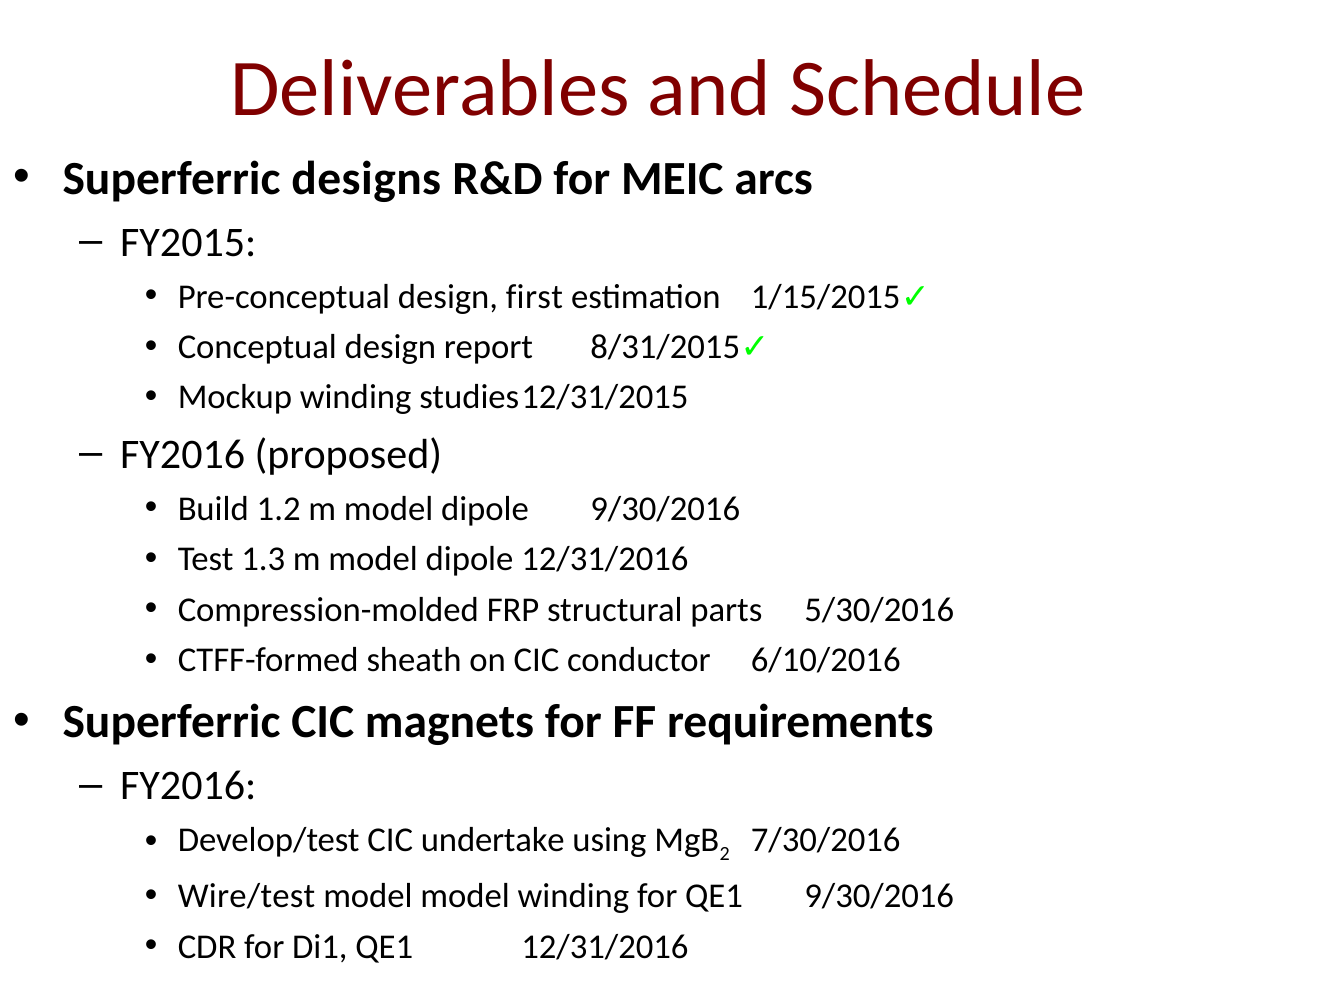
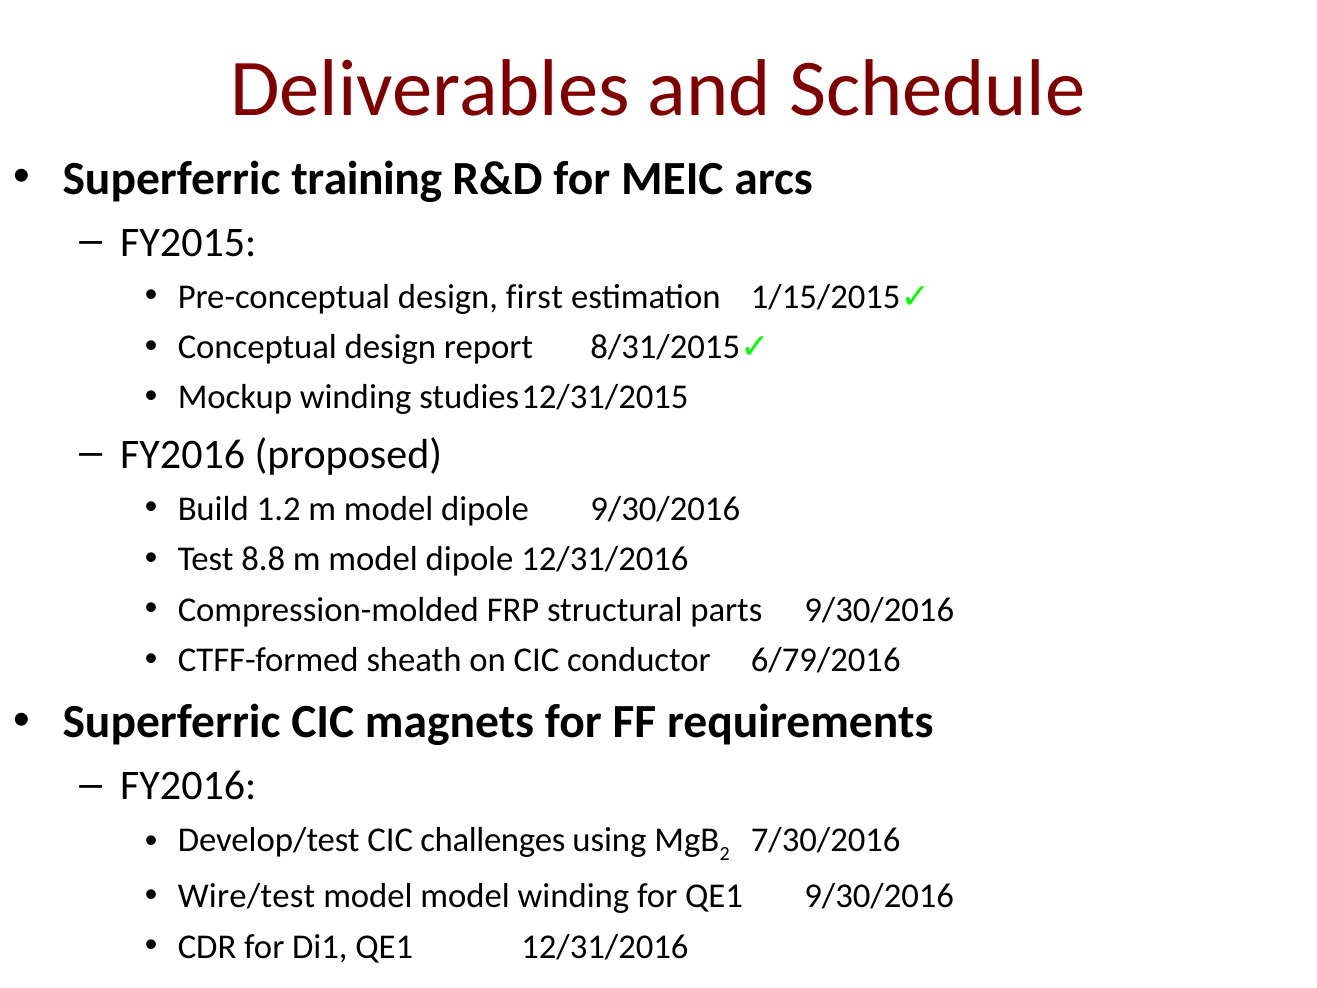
designs: designs -> training (367, 179)
1.3: 1.3 -> 8.8 (263, 559)
parts 5/30/2016: 5/30/2016 -> 9/30/2016 (879, 609)
6/10/2016: 6/10/2016 -> 6/79/2016 (826, 660)
undertake: undertake -> challenges (493, 840)
